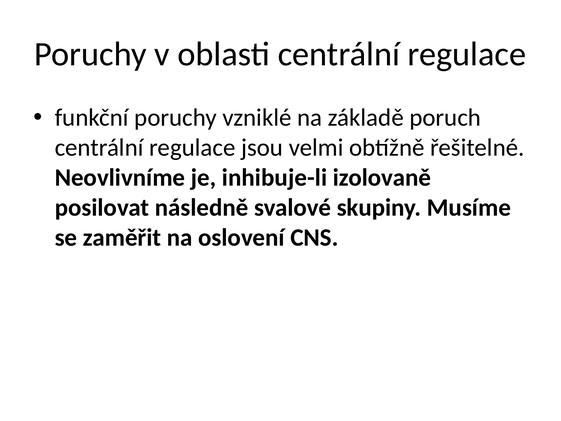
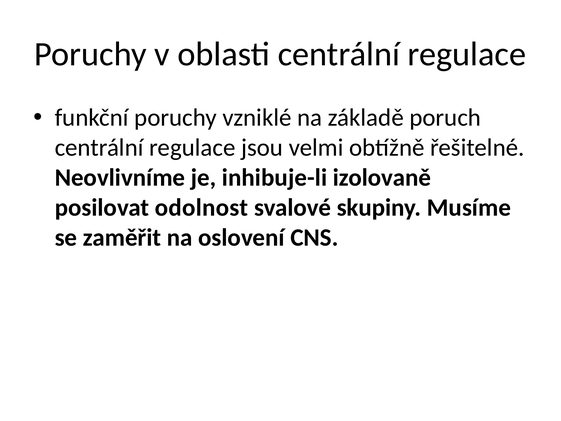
následně: následně -> odolnost (202, 207)
